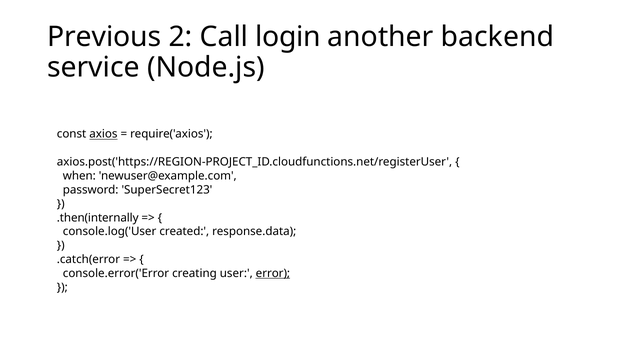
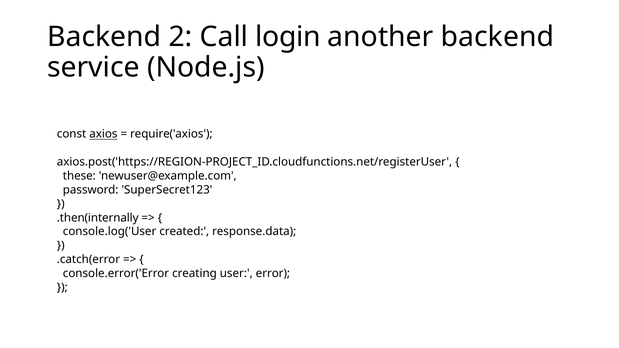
Previous: Previous -> Backend (104, 37)
when: when -> these (79, 176)
error underline: present -> none (273, 274)
